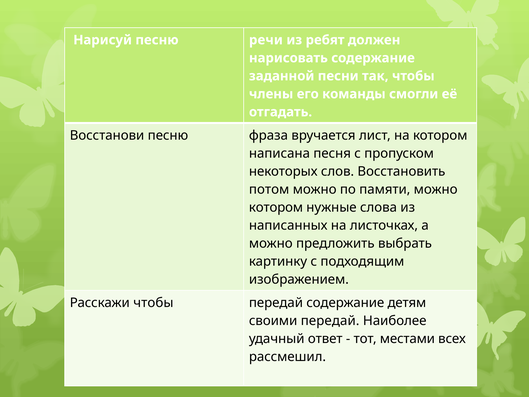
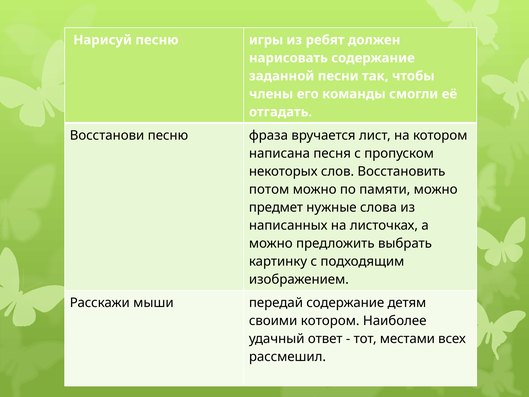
речи: речи -> игры (266, 40)
котором: котором -> предмет (276, 207)
Расскажи чтобы: чтобы -> мыши (153, 302)
своими передай: передай -> котором (330, 320)
